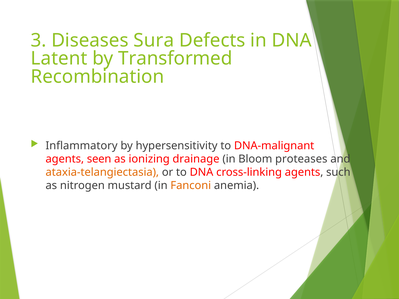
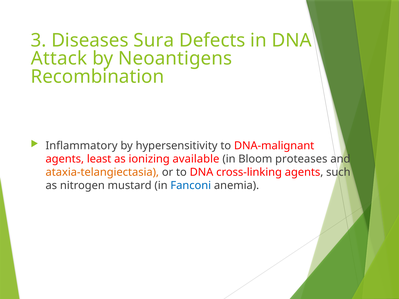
Latent: Latent -> Attack (59, 59)
Transformed: Transformed -> Neoantigens (175, 59)
seen: seen -> least (99, 159)
drainage: drainage -> available (196, 159)
Fanconi colour: orange -> blue (191, 186)
